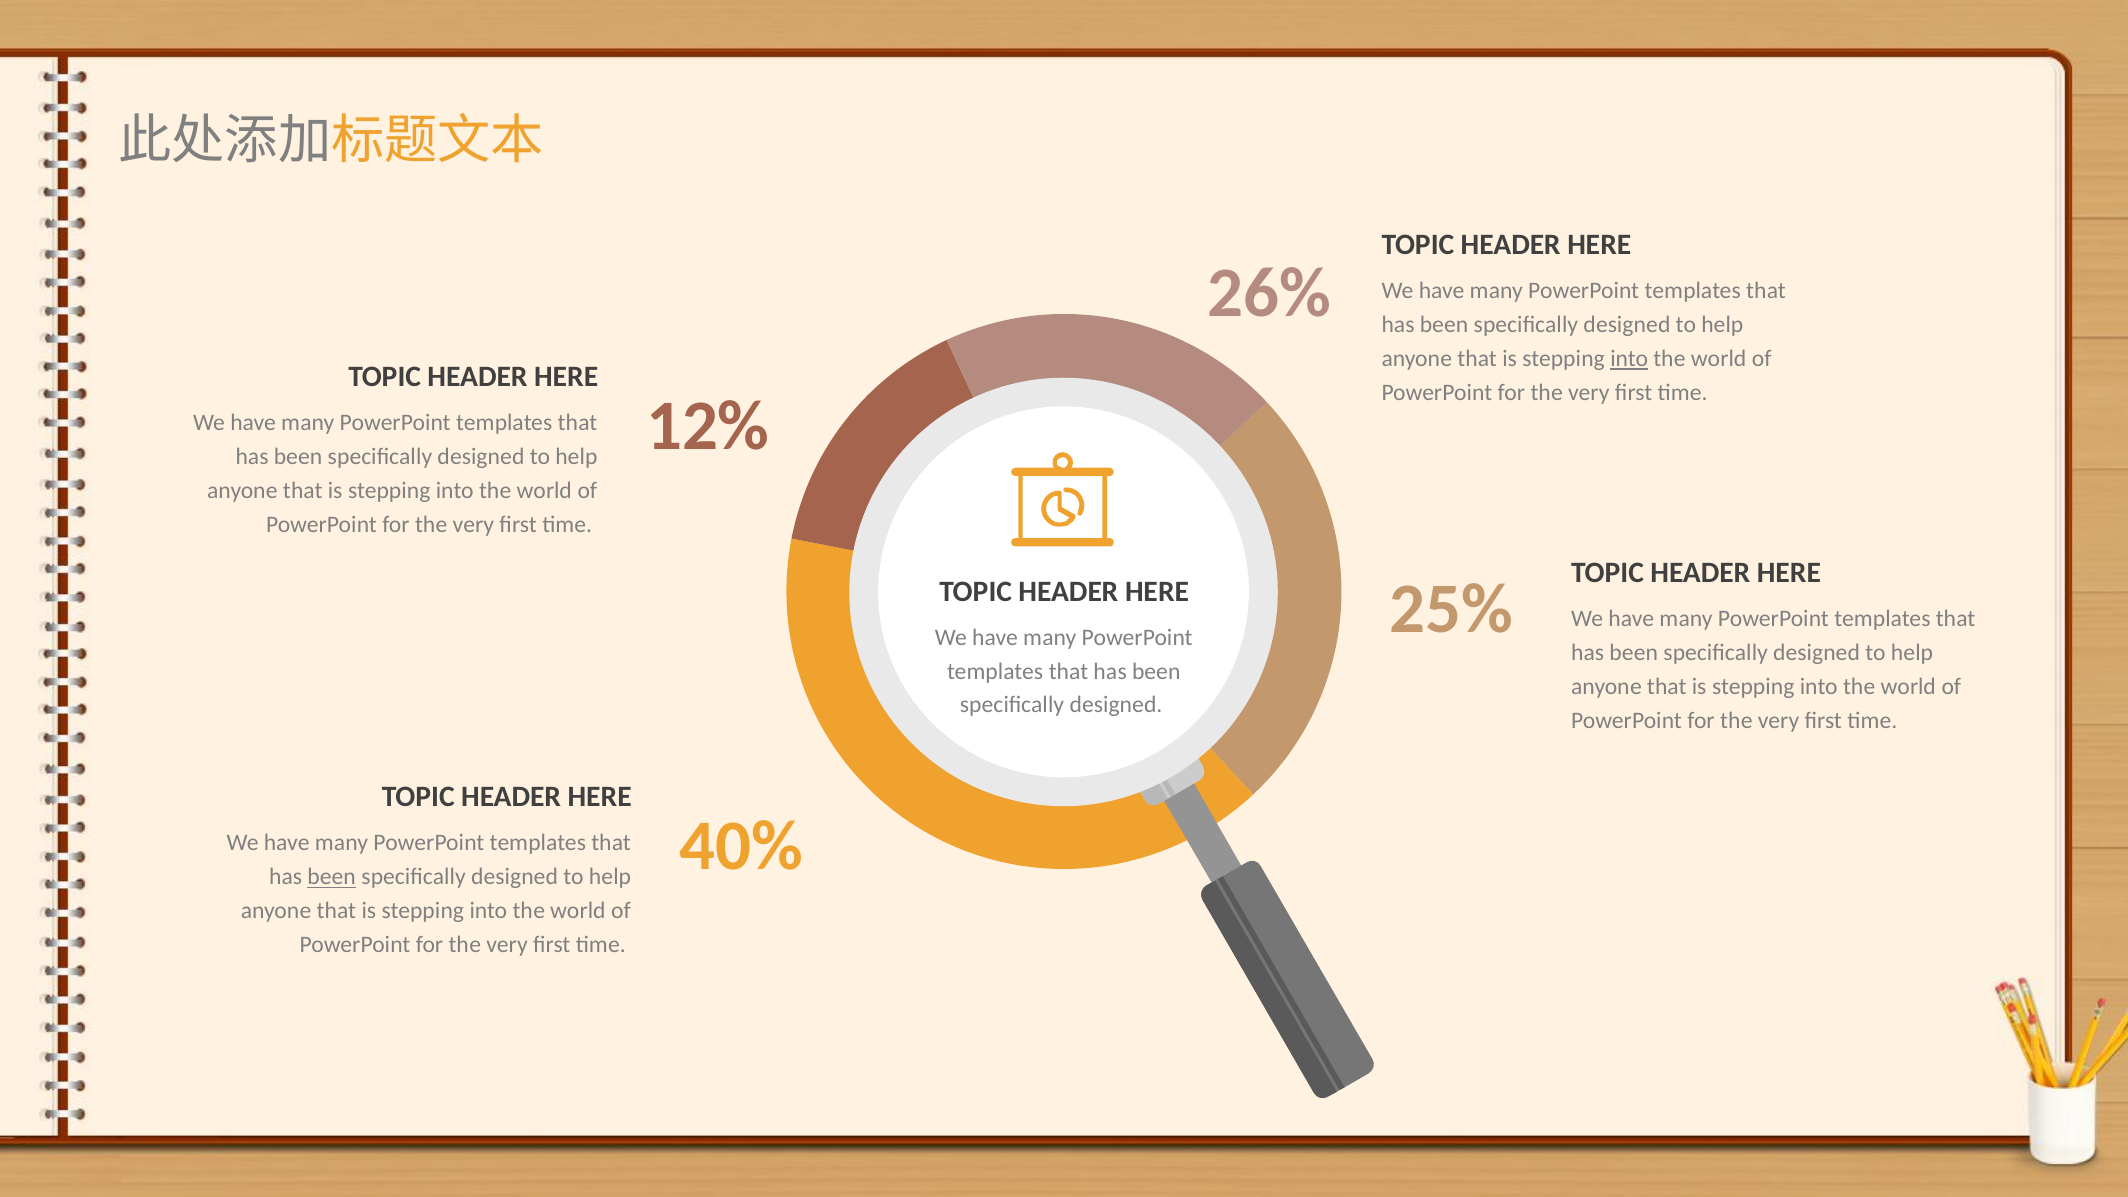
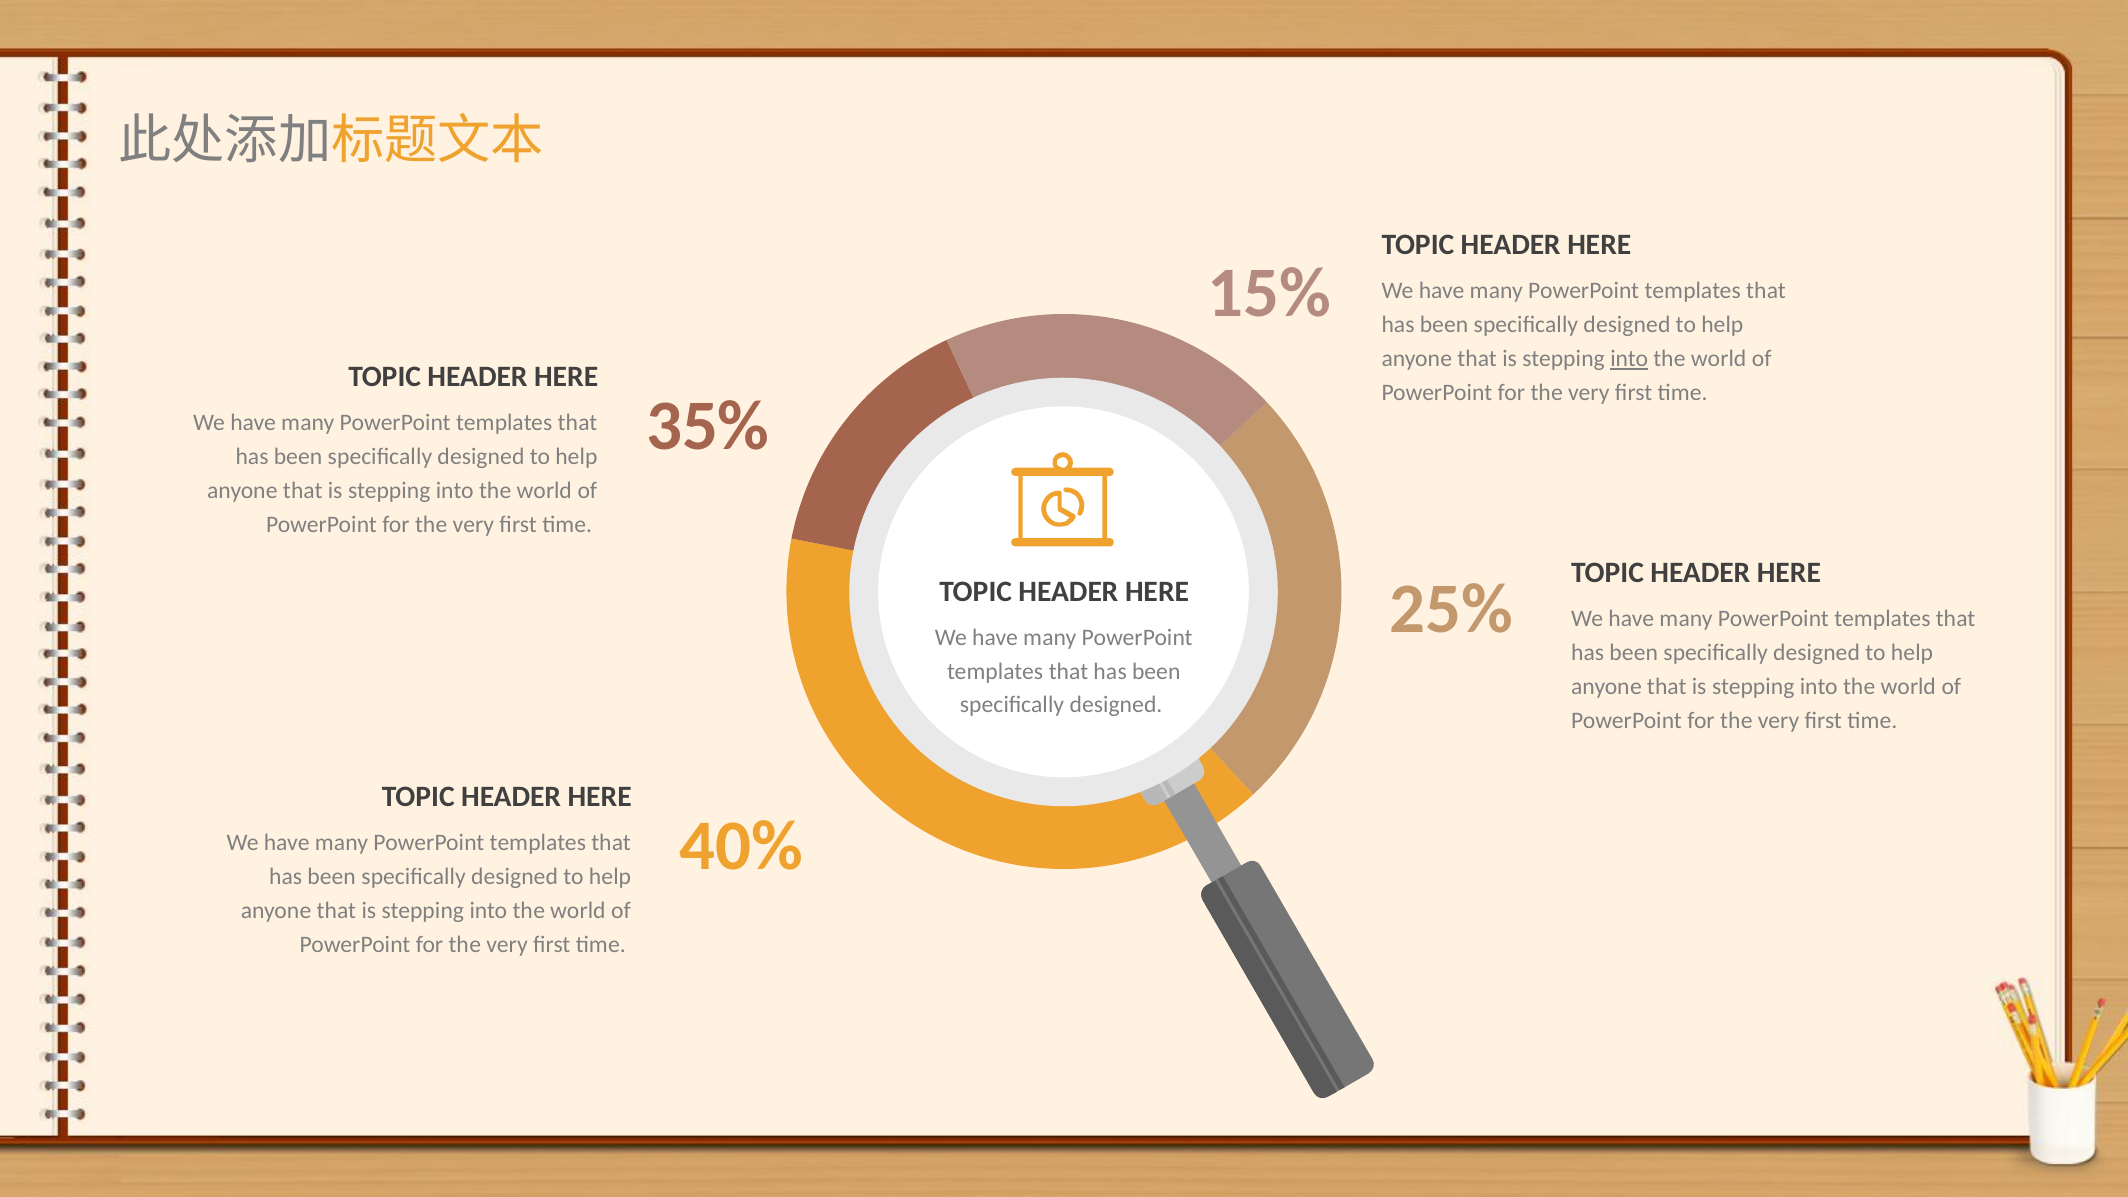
26%: 26% -> 15% (1269, 293)
12%: 12% -> 35% (708, 426)
been underline: present -> none (332, 877)
